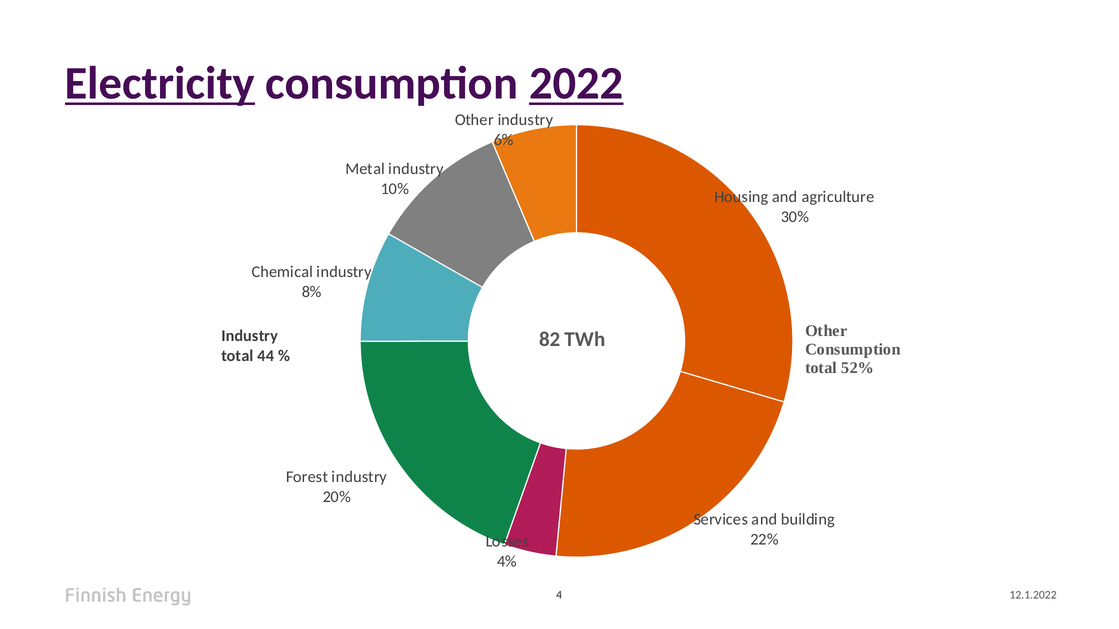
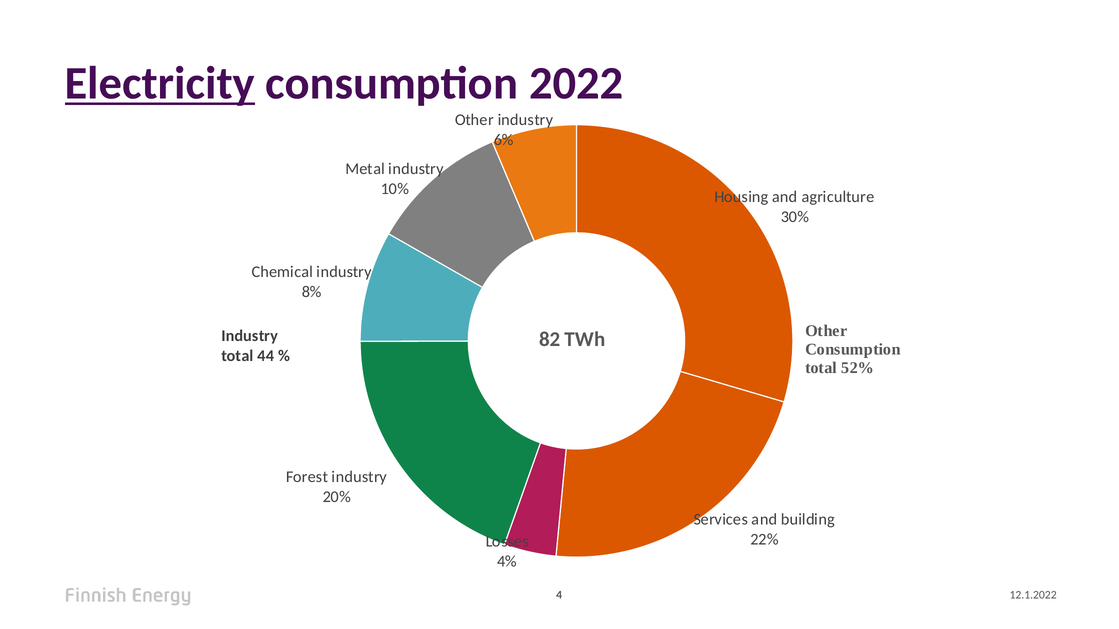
2022 underline: present -> none (576, 84)
